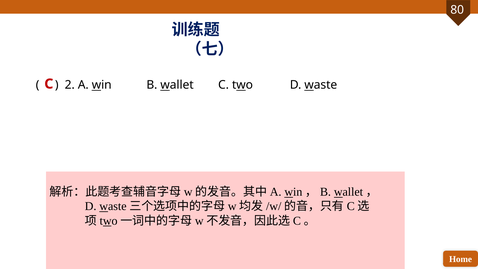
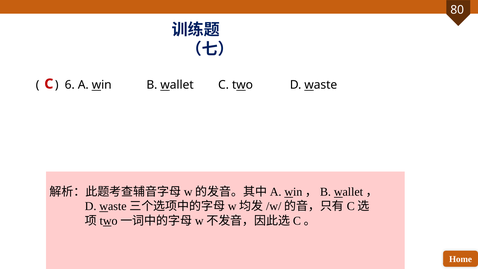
2: 2 -> 6 (70, 85)
